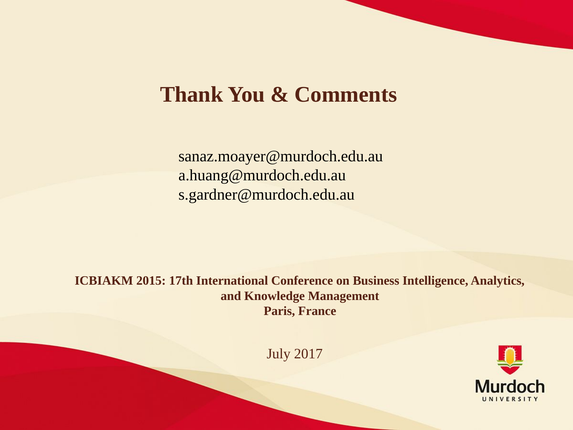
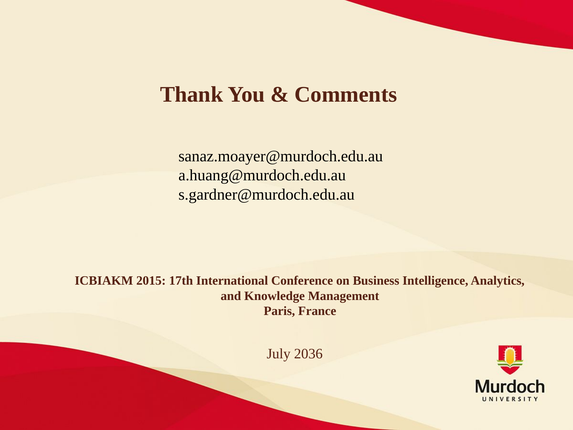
2017: 2017 -> 2036 (308, 354)
